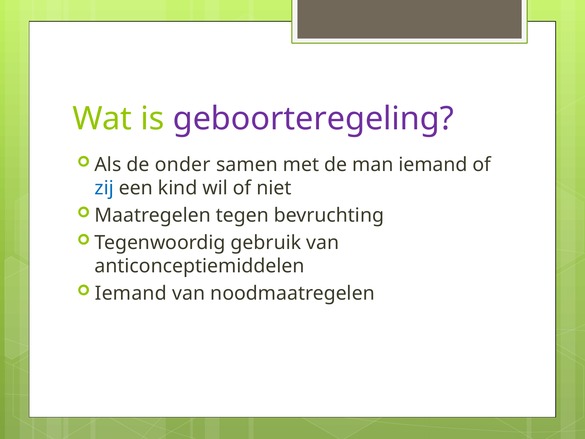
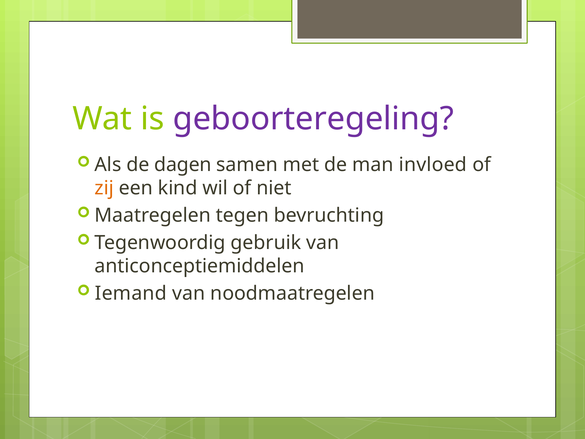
onder: onder -> dagen (183, 165)
man iemand: iemand -> invloed (433, 165)
zij colour: blue -> orange (104, 188)
